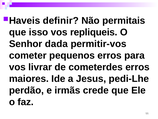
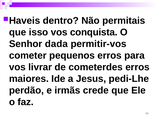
definir: definir -> dentro (61, 20)
repliqueis: repliqueis -> conquista (94, 32)
